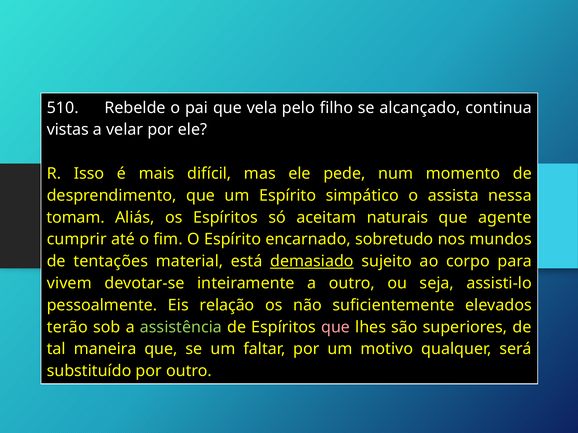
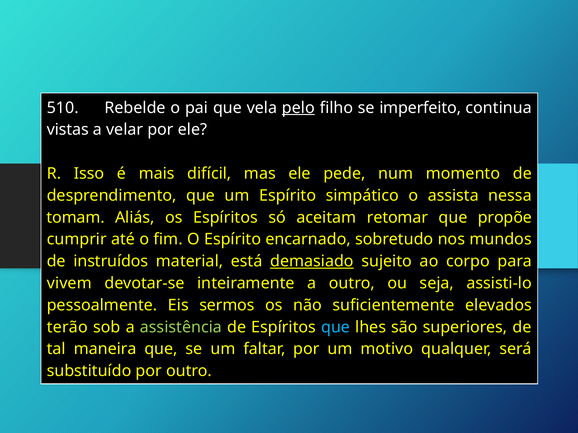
pelo underline: none -> present (298, 108)
alcançado: alcançado -> imperfeito (420, 108)
naturais: naturais -> retomar (397, 218)
agente: agente -> propõe (505, 218)
tentações: tentações -> instruídos (111, 262)
relação: relação -> sermos (227, 305)
que colour: pink -> light blue (336, 327)
